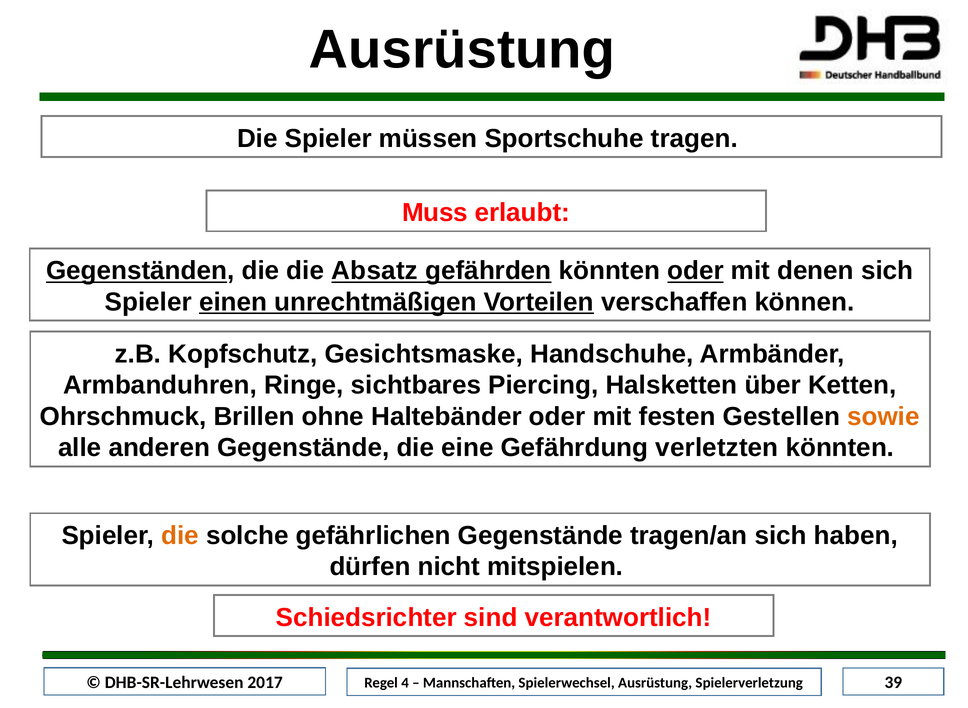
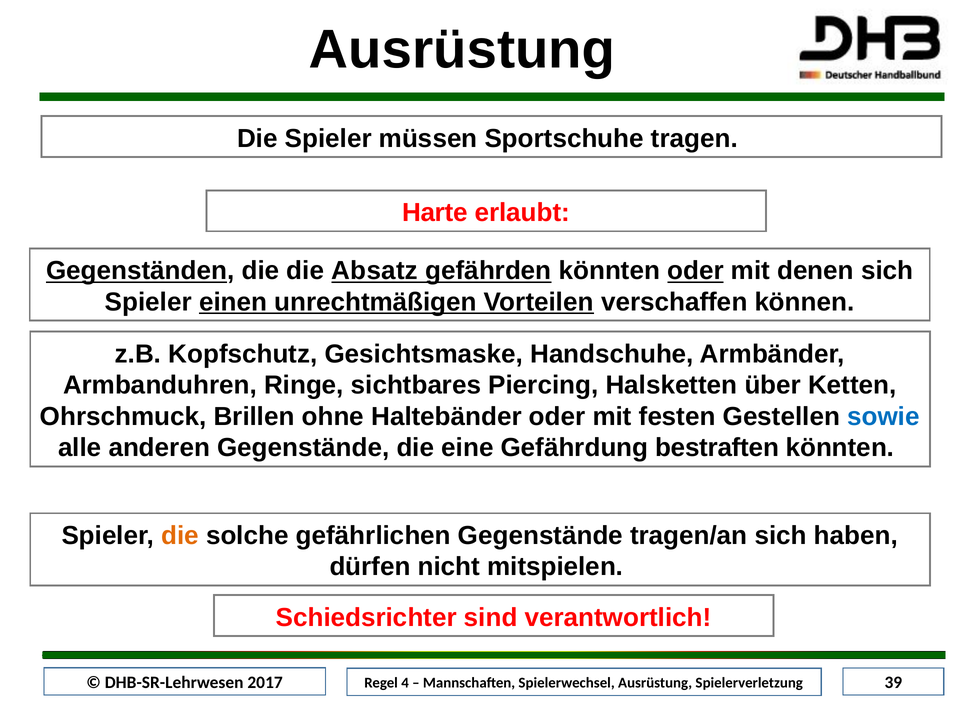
Muss: Muss -> Harte (435, 213)
sowie colour: orange -> blue (883, 416)
verletzten: verletzten -> bestraften (717, 448)
